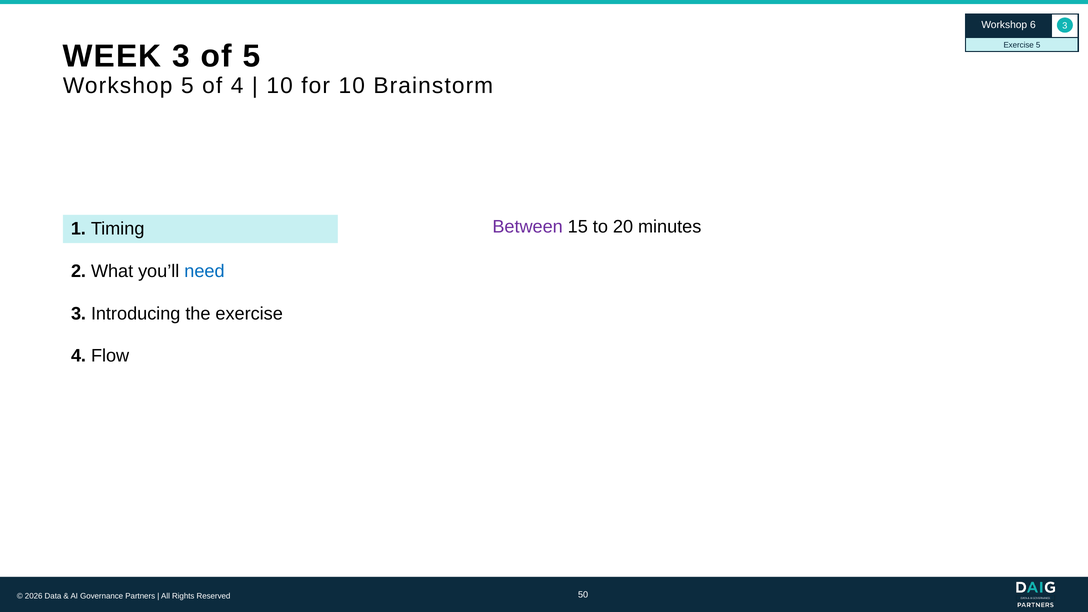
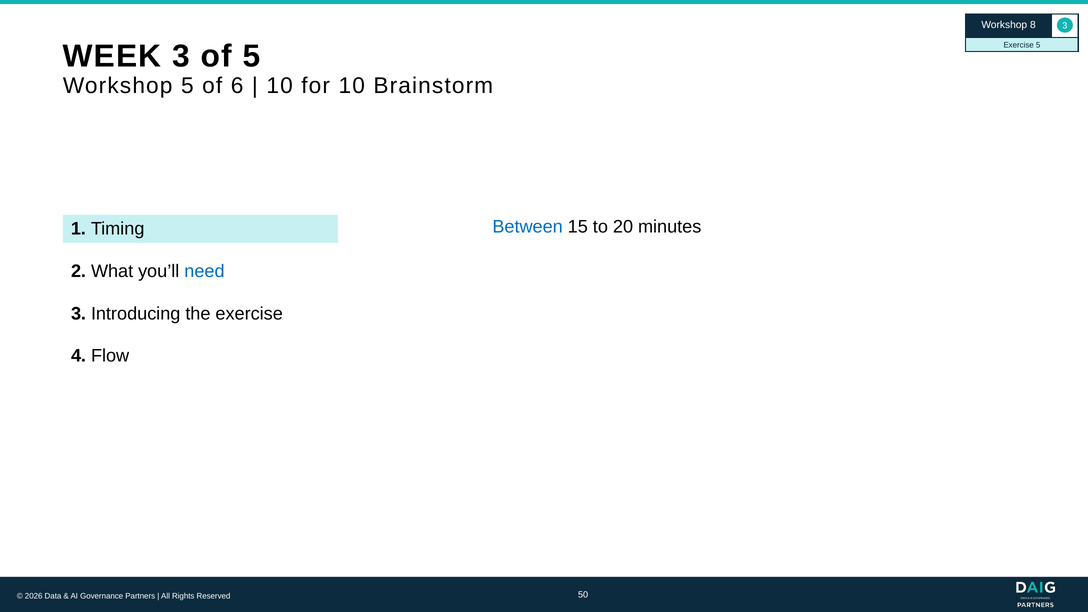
6: 6 -> 8 (1033, 25)
of 4: 4 -> 6 (237, 86)
Between colour: purple -> blue (528, 227)
